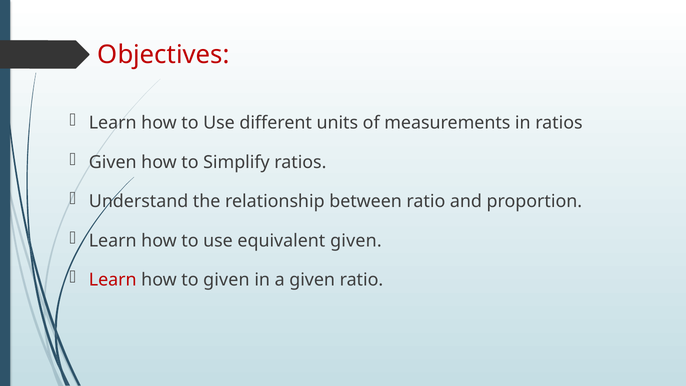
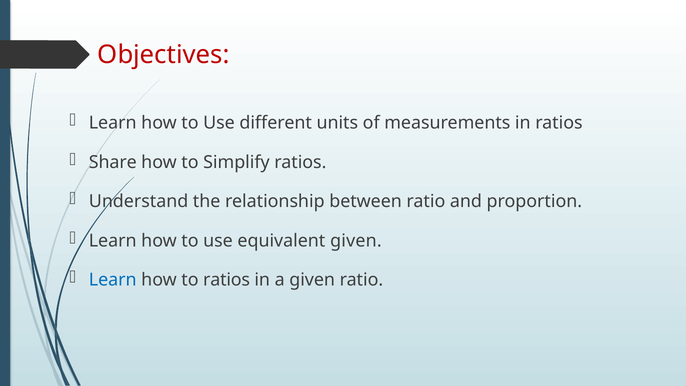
Given: Given -> Share (113, 162)
Learn colour: red -> blue (113, 280)
to given: given -> ratios (227, 280)
